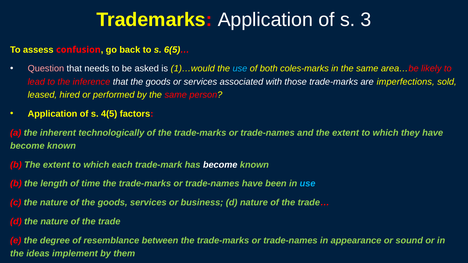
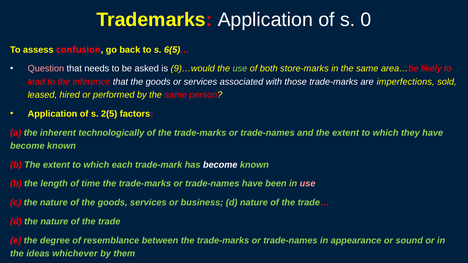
3: 3 -> 0 (366, 20)
1)…would: 1)…would -> 9)…would (193, 69)
use colour: light blue -> light green (240, 69)
coles-marks: coles-marks -> store-marks (304, 69)
4(5: 4(5 -> 2(5 (109, 114)
use colour: light blue -> pink (308, 184)
implement: implement -> whichever (75, 254)
